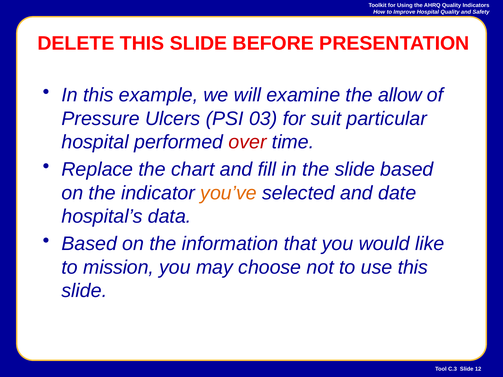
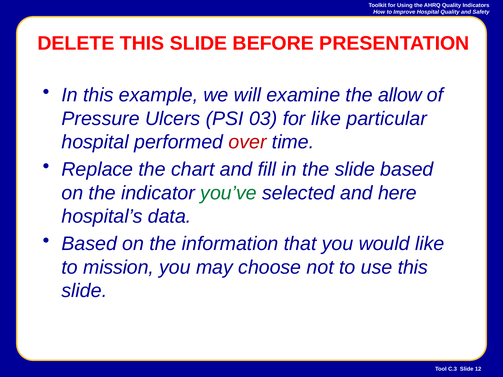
for suit: suit -> like (326, 119)
you’ve colour: orange -> green (229, 193)
date: date -> here (397, 193)
